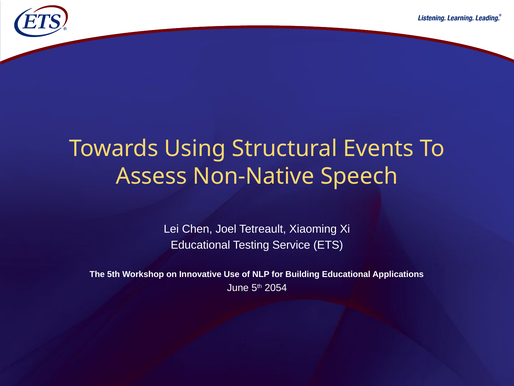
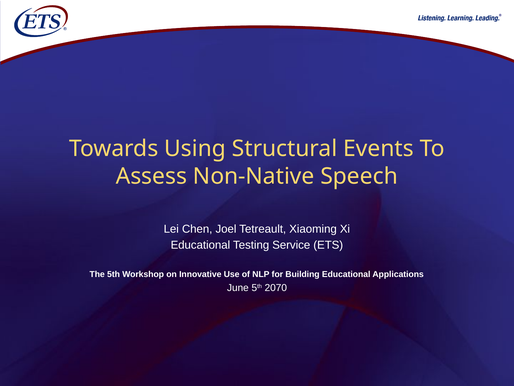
2054: 2054 -> 2070 (276, 287)
